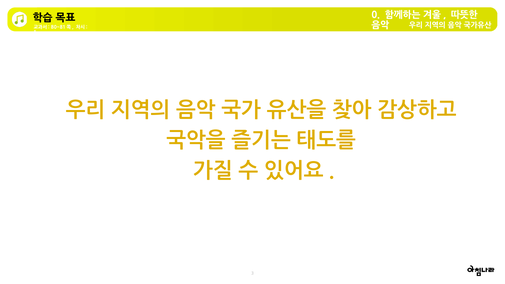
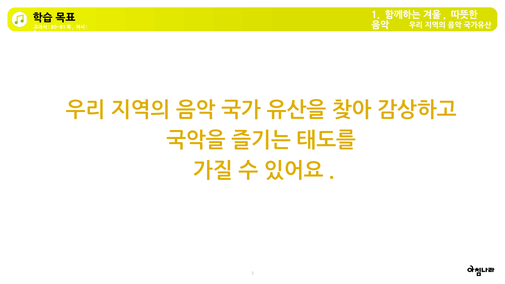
0: 0 -> 1 (376, 15)
